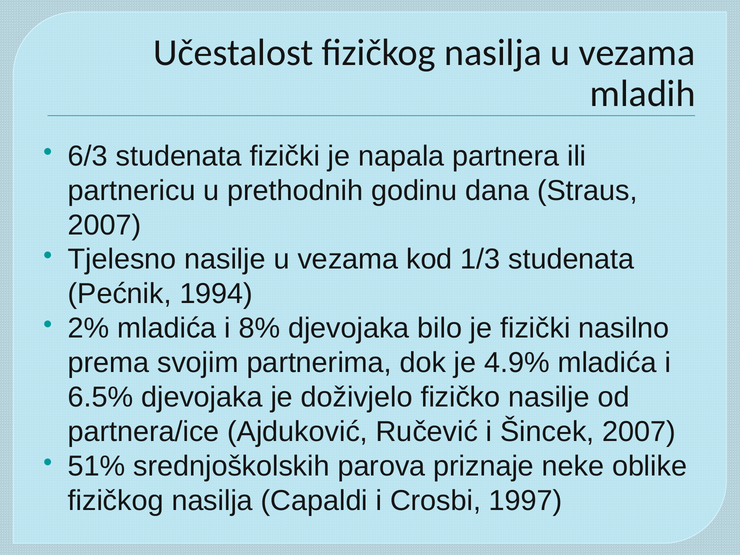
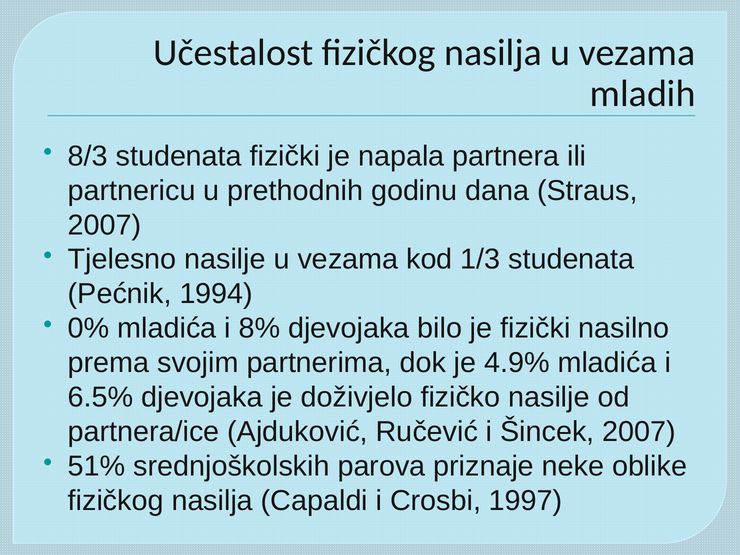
6/3: 6/3 -> 8/3 (88, 156)
2%: 2% -> 0% (89, 328)
